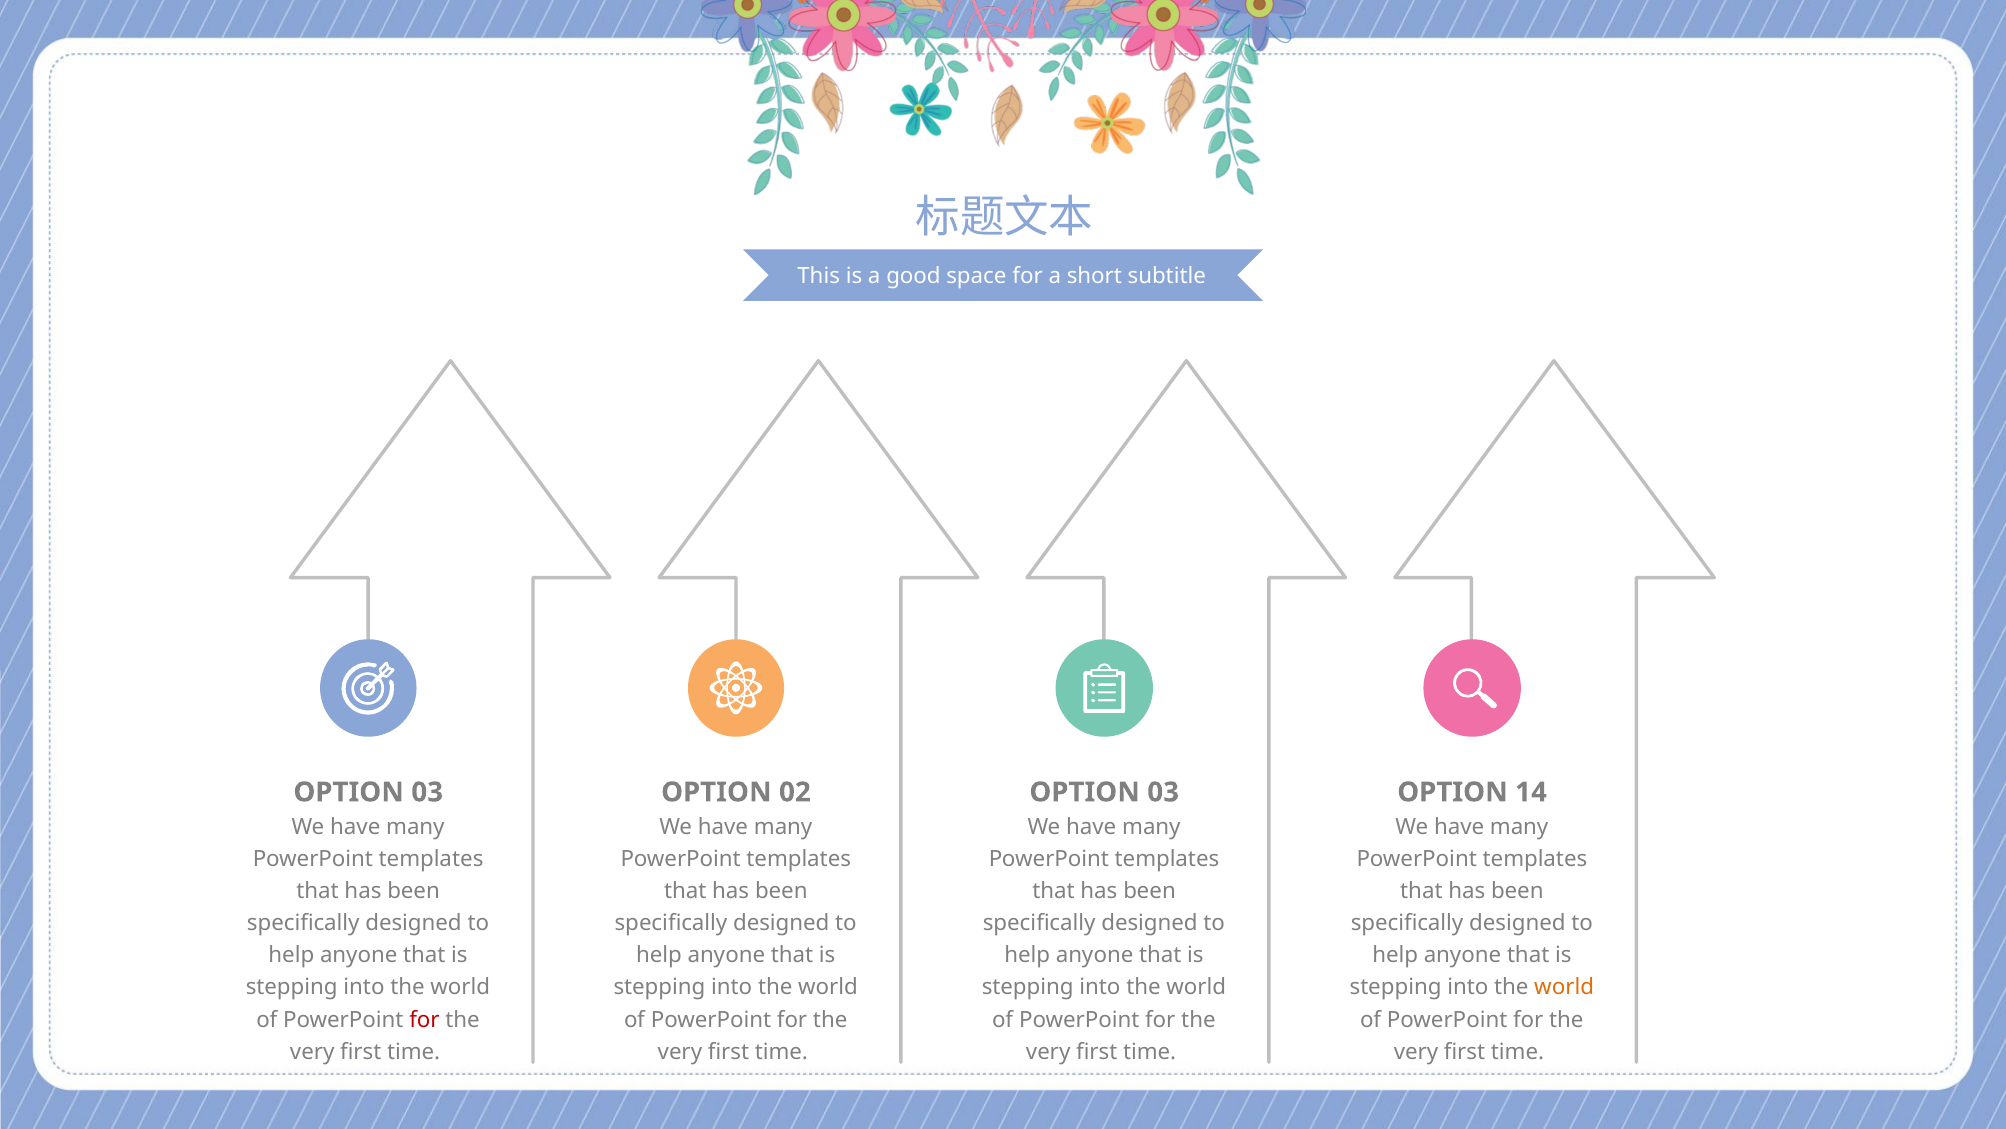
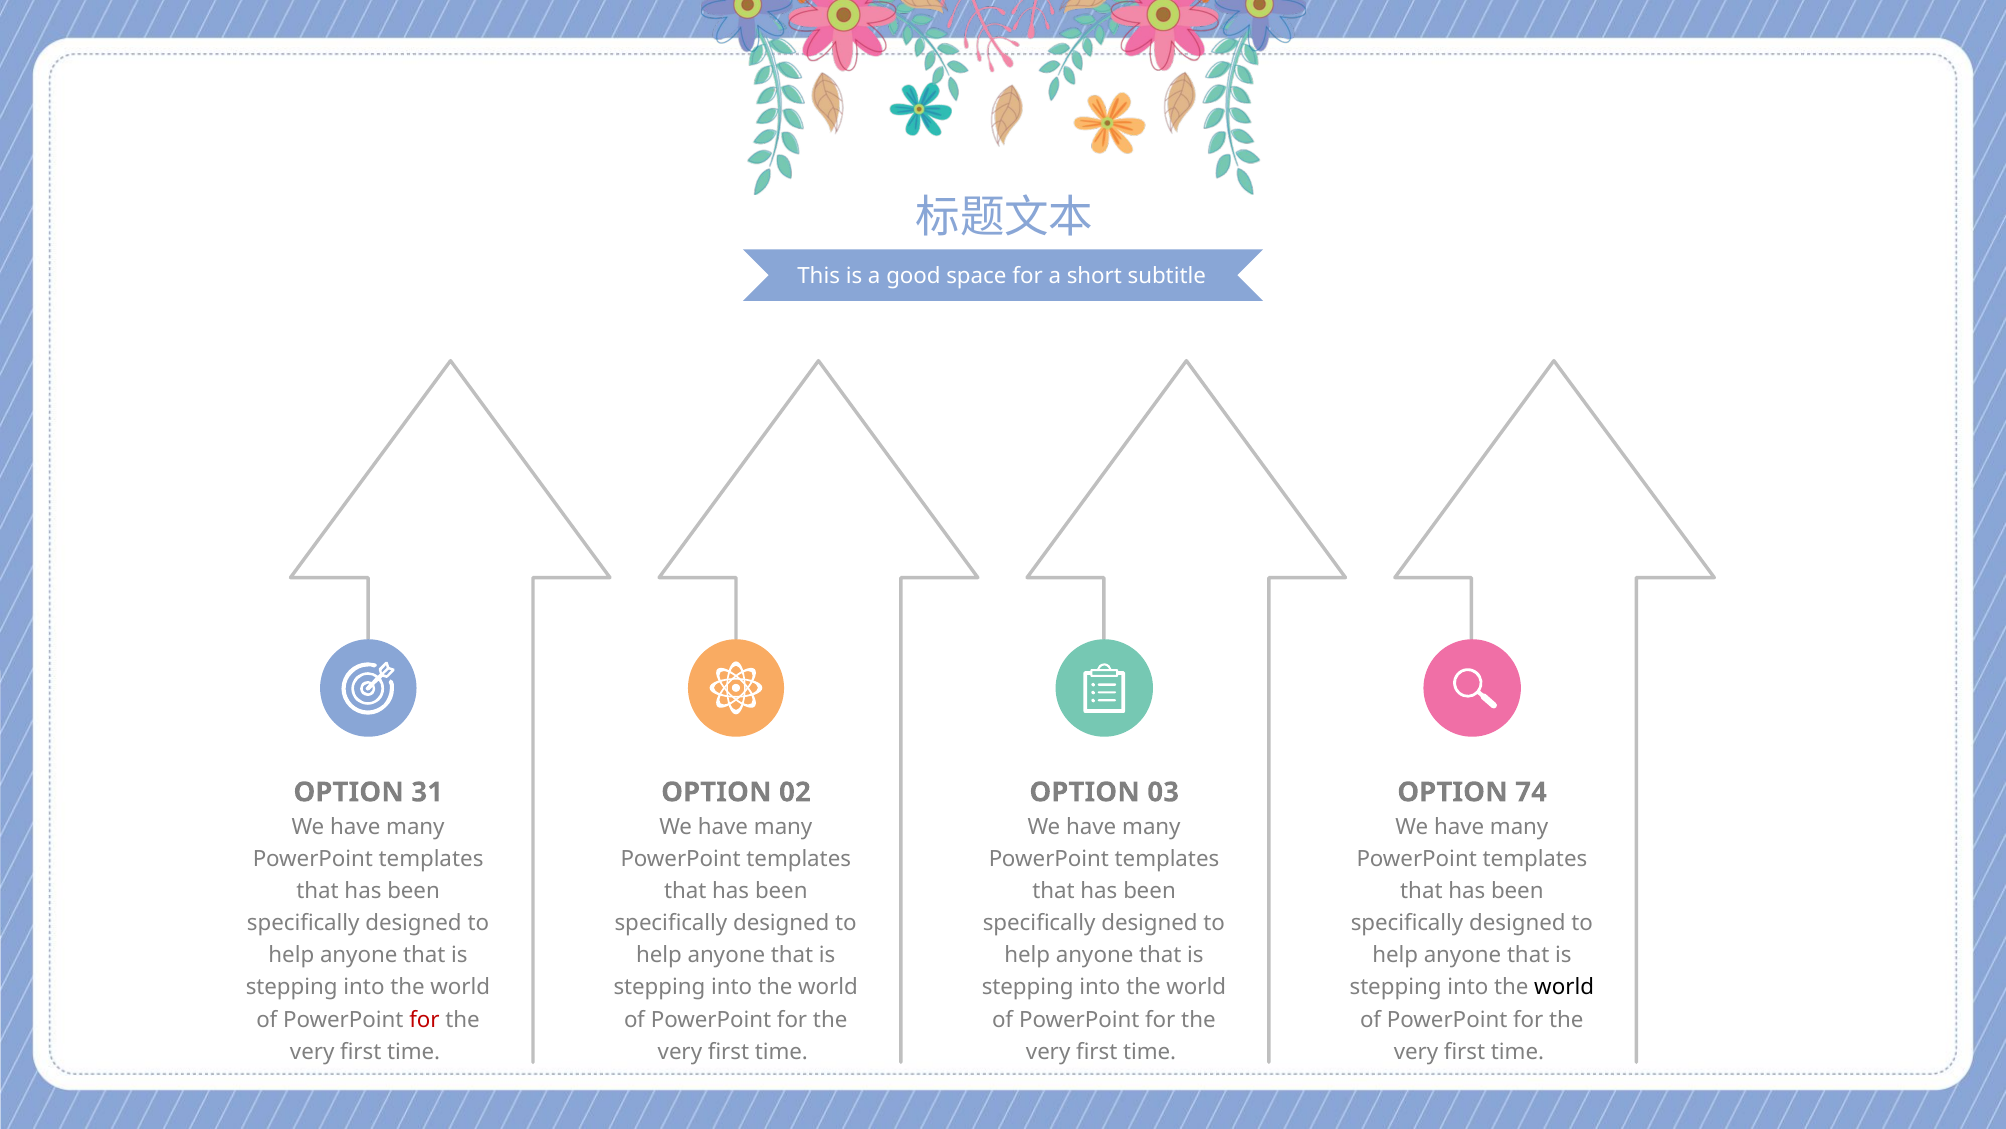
03: 03 -> 31 (427, 792)
14: 14 -> 74 (1531, 792)
world colour: orange -> black (1564, 987)
